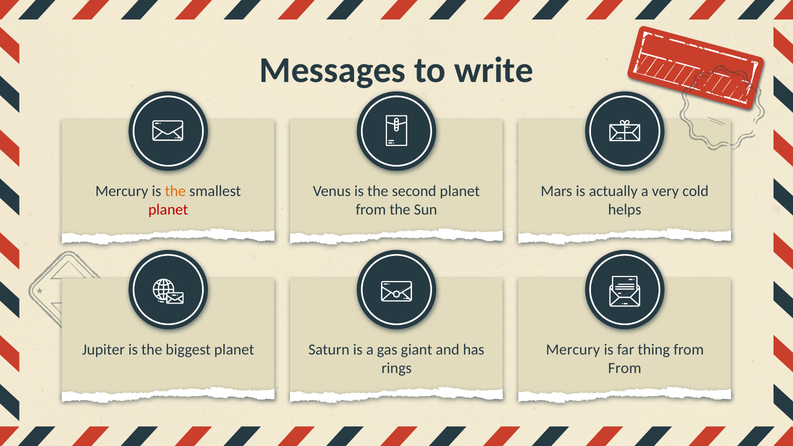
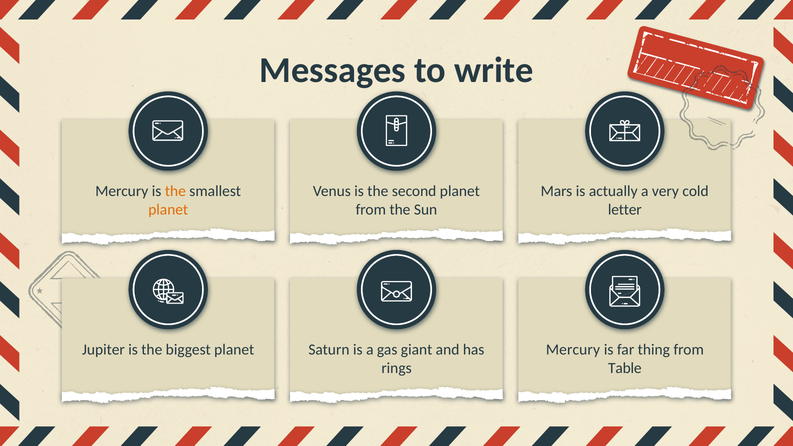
planet colour: red -> orange (168, 210)
helps: helps -> letter (625, 210)
From: From -> Table (625, 368)
